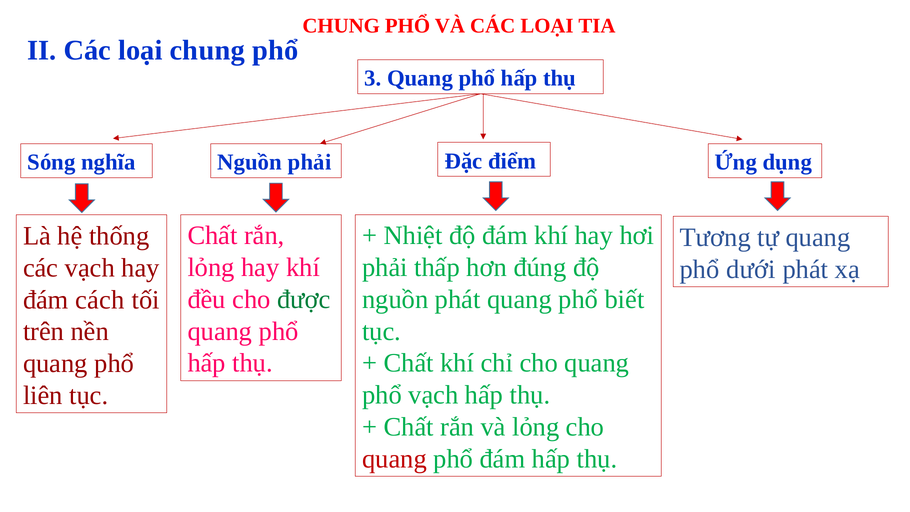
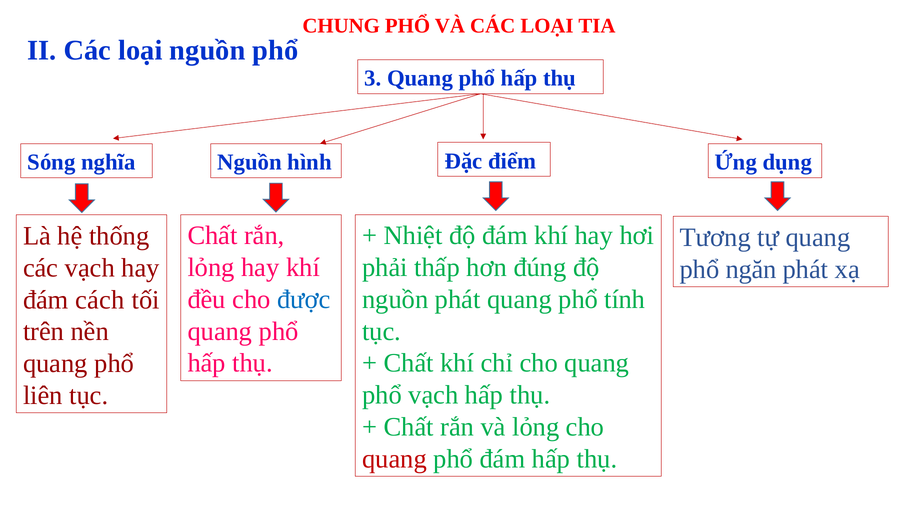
loại chung: chung -> nguồn (207, 50)
Nguồn phải: phải -> hình (310, 162)
dưới: dưới -> ngăn (751, 269)
được colour: green -> blue (304, 299)
biết: biết -> tính (625, 299)
